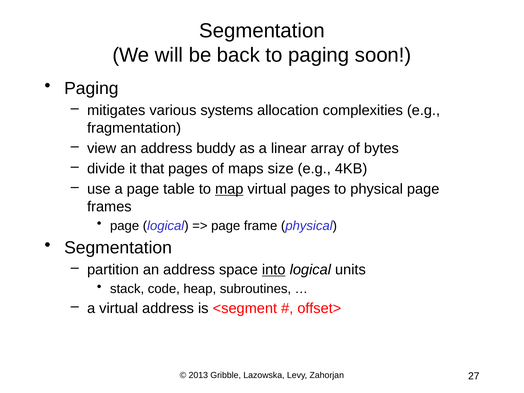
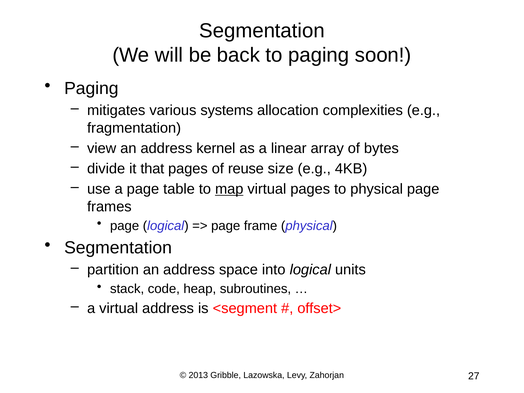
buddy: buddy -> kernel (216, 148)
maps: maps -> reuse (246, 169)
into underline: present -> none (274, 270)
